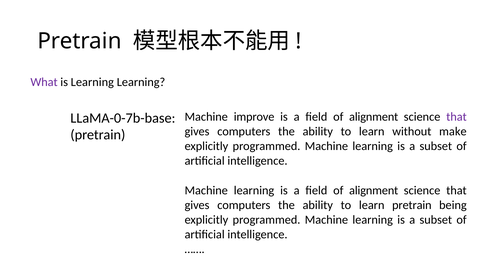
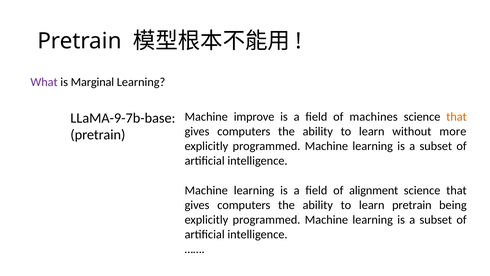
is Learning: Learning -> Marginal (92, 82)
alignment: alignment -> machines (374, 117)
that colour: purple -> orange (457, 117)
LLaMA-0-7b-base: LLaMA-0-7b-base -> LLaMA-9-7b-base (123, 118)
make: make -> more (453, 131)
